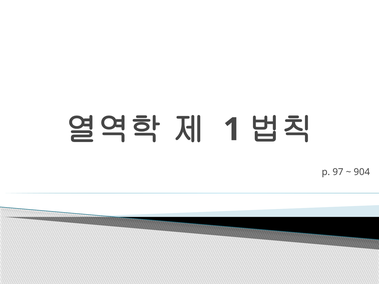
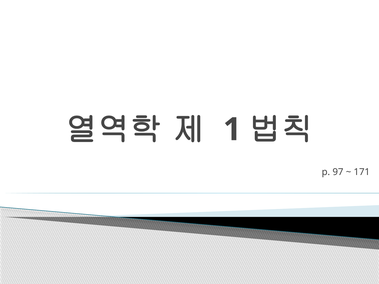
904: 904 -> 171 (362, 172)
